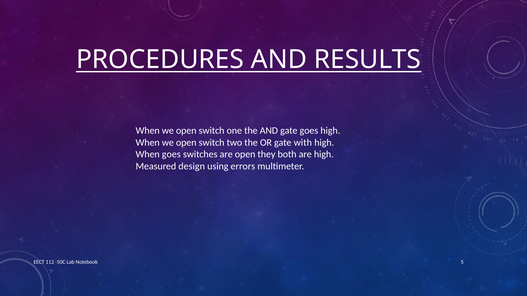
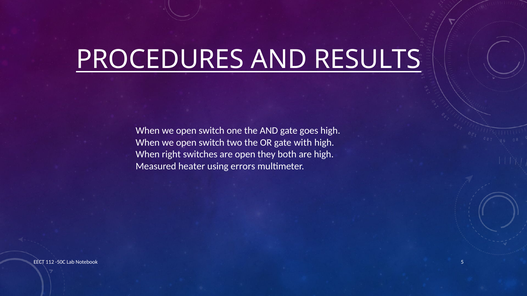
When goes: goes -> right (171, 155)
design: design -> heater (192, 166)
